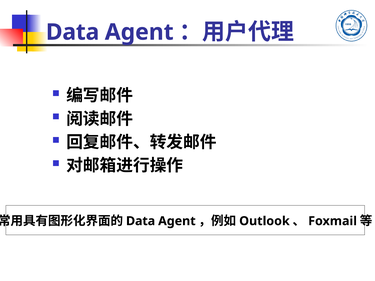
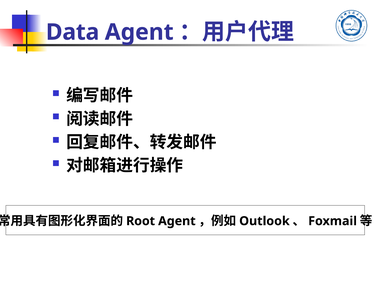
Data: Data -> Root (141, 221)
